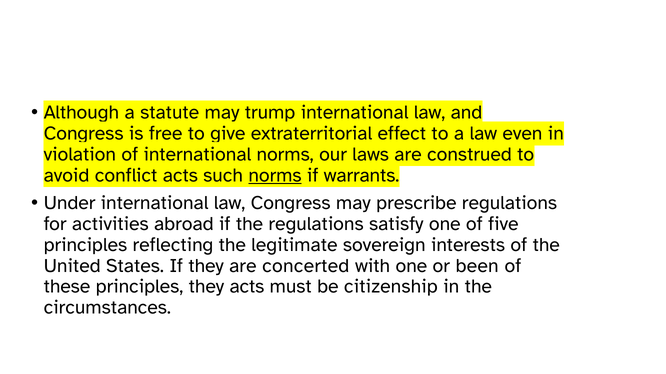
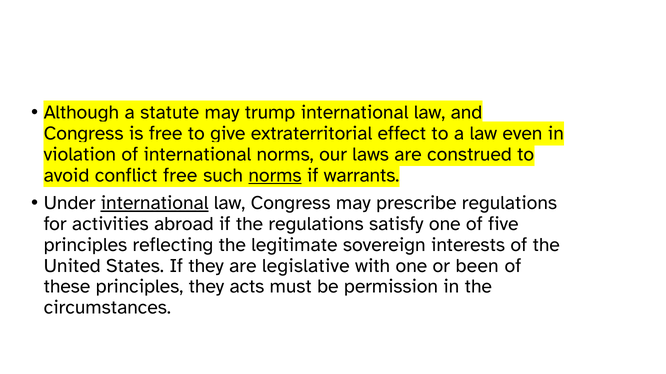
conflict acts: acts -> free (180, 175)
international underline: none -> present (155, 203)
concerted: concerted -> legislative (306, 266)
citizenship: citizenship -> permission (391, 287)
